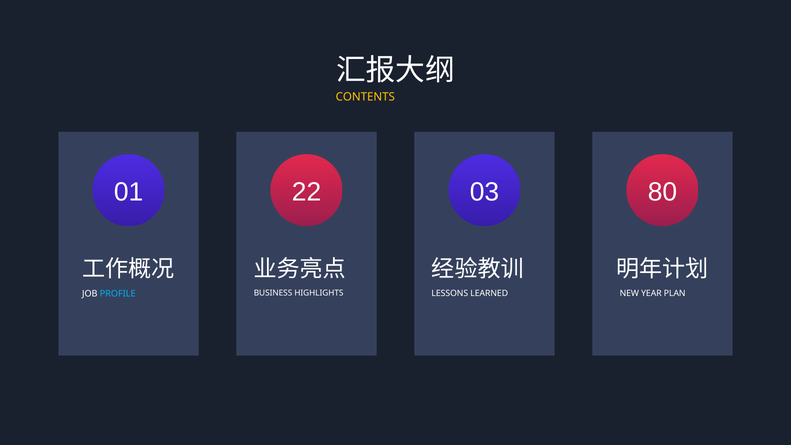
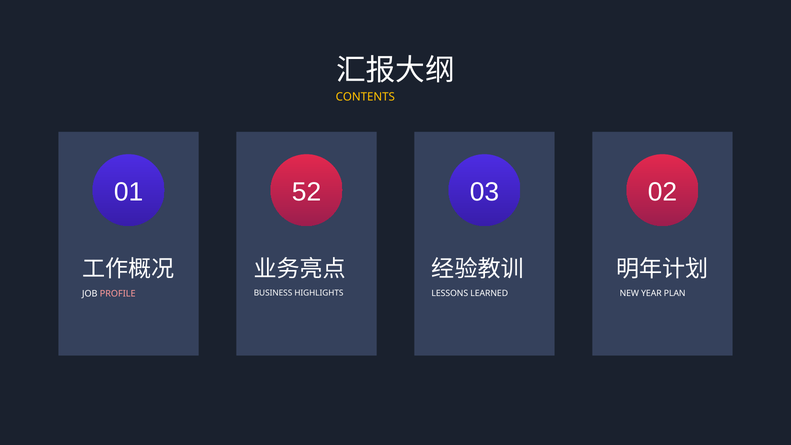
22: 22 -> 52 (307, 192)
80: 80 -> 02 (662, 192)
PROFILE colour: light blue -> pink (118, 294)
